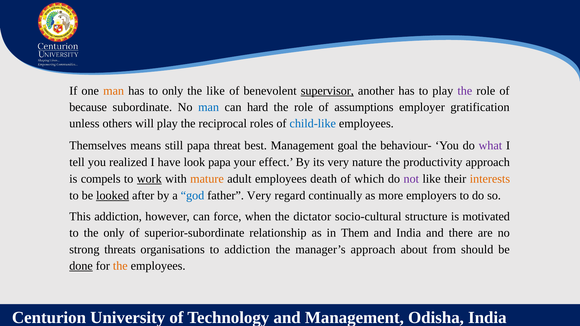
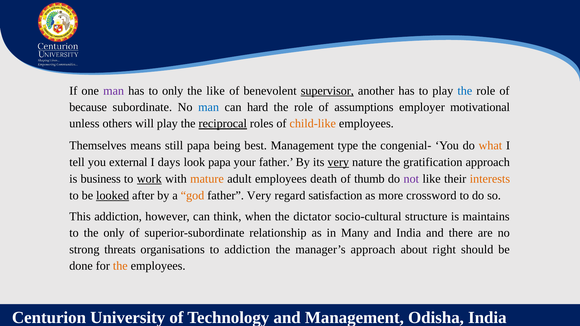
man colour: orange -> purple (114, 91)
the colour: purple -> blue (465, 91)
gratification: gratification -> motivational (480, 107)
reciprocal underline: none -> present (223, 124)
child-like colour: blue -> orange (313, 124)
threat: threat -> being (227, 145)
goal: goal -> type (348, 145)
behaviour-: behaviour- -> congenial- (406, 145)
what colour: purple -> orange (490, 145)
realized: realized -> external (128, 162)
have: have -> days (169, 162)
your effect: effect -> father (276, 162)
very underline: none -> present (338, 162)
productivity: productivity -> gratification (433, 162)
compels: compels -> business (101, 179)
which: which -> thumb (369, 179)
god colour: blue -> orange (192, 196)
continually: continually -> satisfaction (335, 196)
employers: employers -> crossword (431, 196)
force: force -> think (227, 217)
motivated: motivated -> maintains (486, 217)
Them: Them -> Many (355, 233)
from: from -> right (444, 250)
done underline: present -> none (81, 266)
